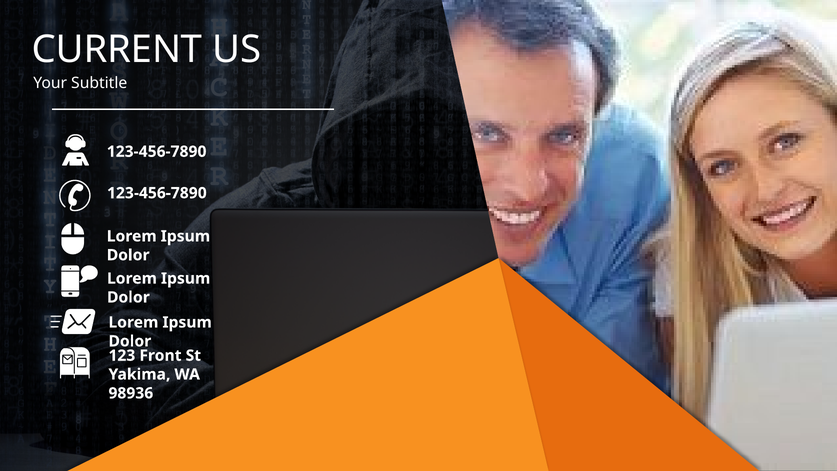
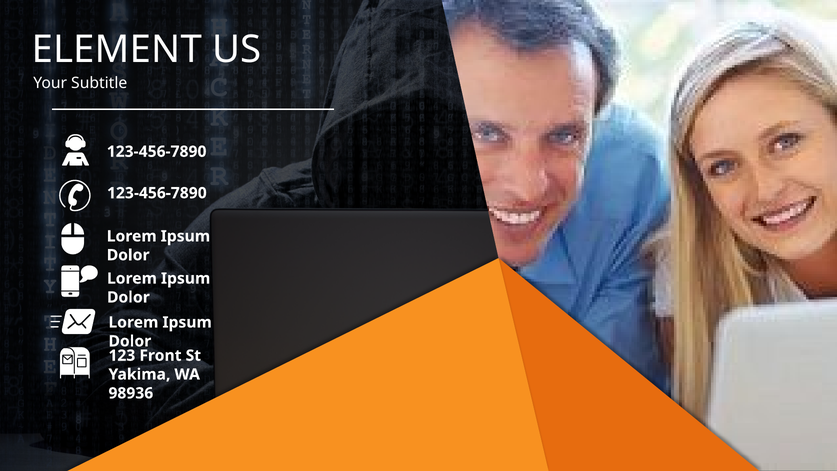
CURRENT: CURRENT -> ELEMENT (117, 50)
